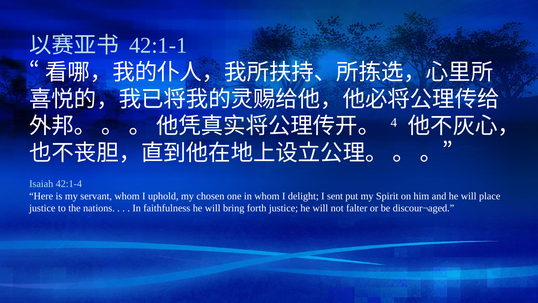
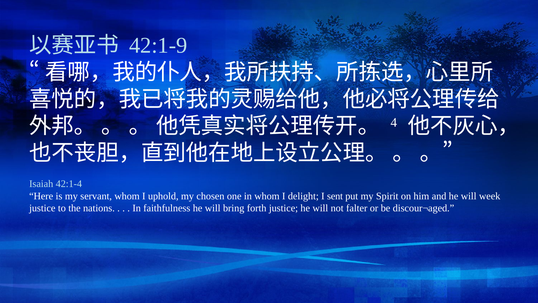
42:1-1: 42:1-1 -> 42:1-9 (158, 45)
place: place -> week (490, 196)
